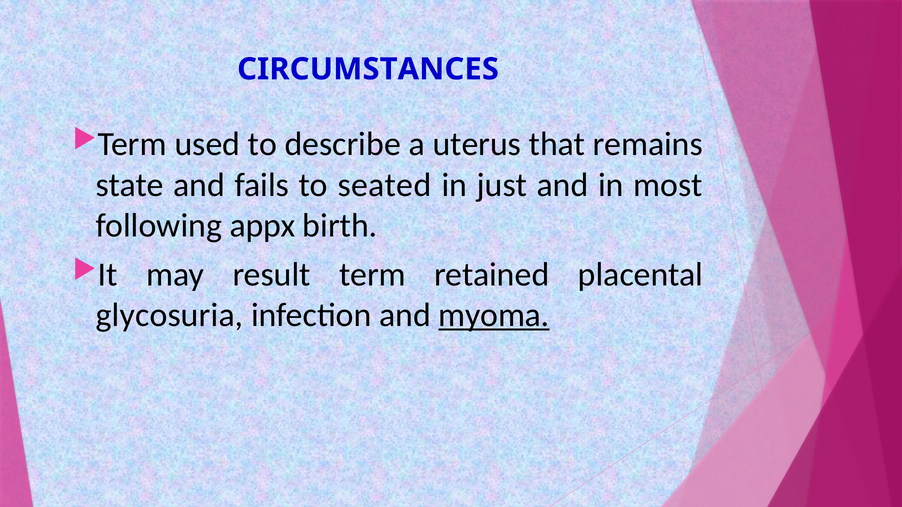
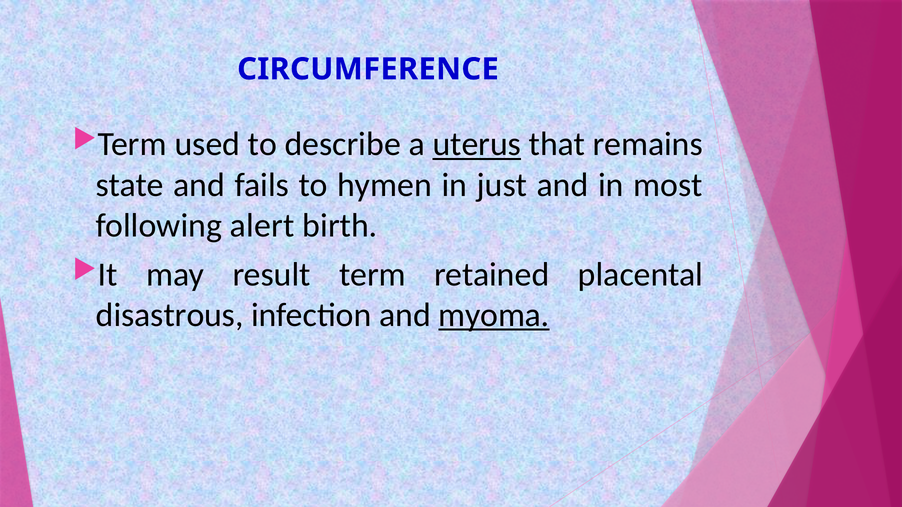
CIRCUMSTANCES: CIRCUMSTANCES -> CIRCUMFERENCE (368, 69)
uterus underline: none -> present (477, 144)
seated: seated -> hymen (385, 185)
appx: appx -> alert (262, 226)
glycosuria: glycosuria -> disastrous (170, 315)
